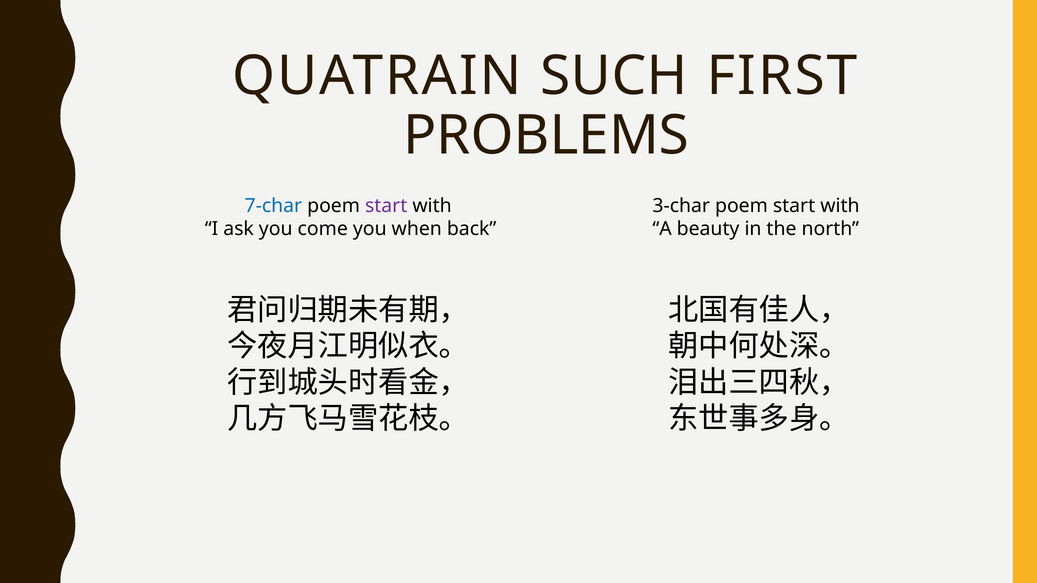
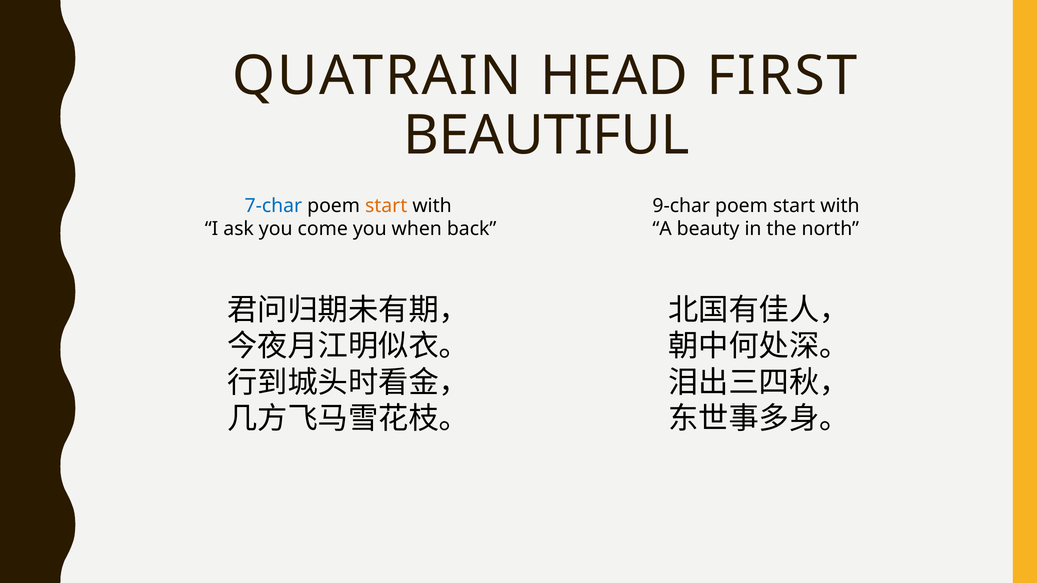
SUCH: SUCH -> HEAD (614, 76)
PROBLEMS: PROBLEMS -> BEAUTIFUL (546, 136)
start colour: purple -> orange (386, 206)
3-char: 3-char -> 9-char (681, 206)
